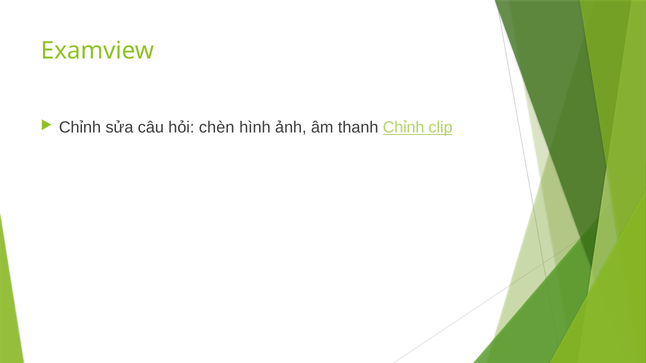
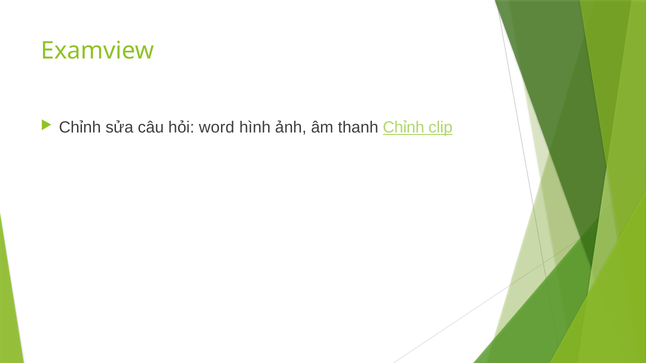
chèn: chèn -> word (217, 128)
